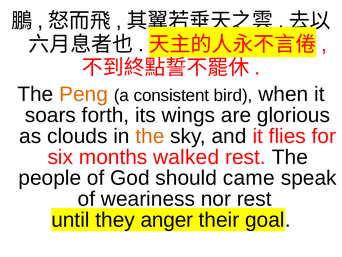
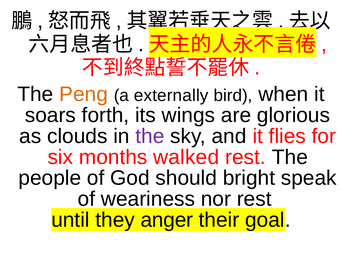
consistent: consistent -> externally (171, 95)
the colour: orange -> purple (150, 136)
came: came -> bright (249, 178)
